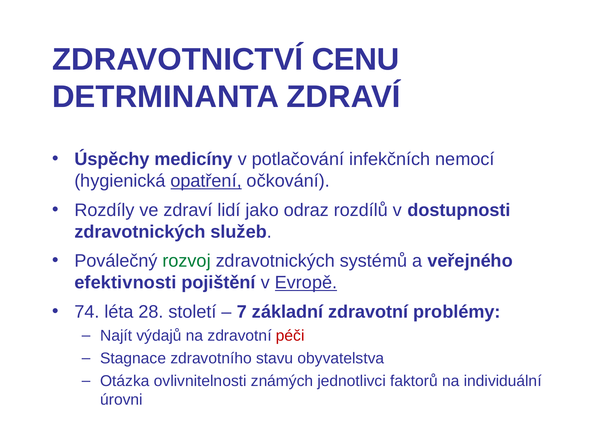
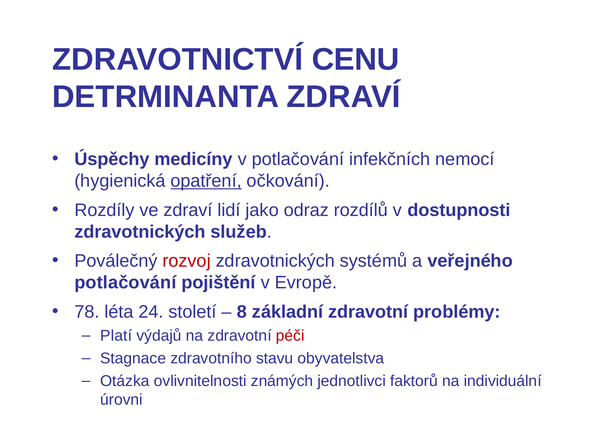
rozvoj colour: green -> red (187, 261)
efektivnosti: efektivnosti -> potlačování (125, 283)
Evropě underline: present -> none (306, 283)
74: 74 -> 78 (87, 312)
28: 28 -> 24 (151, 312)
7: 7 -> 8 (242, 312)
Najít: Najít -> Platí (116, 336)
